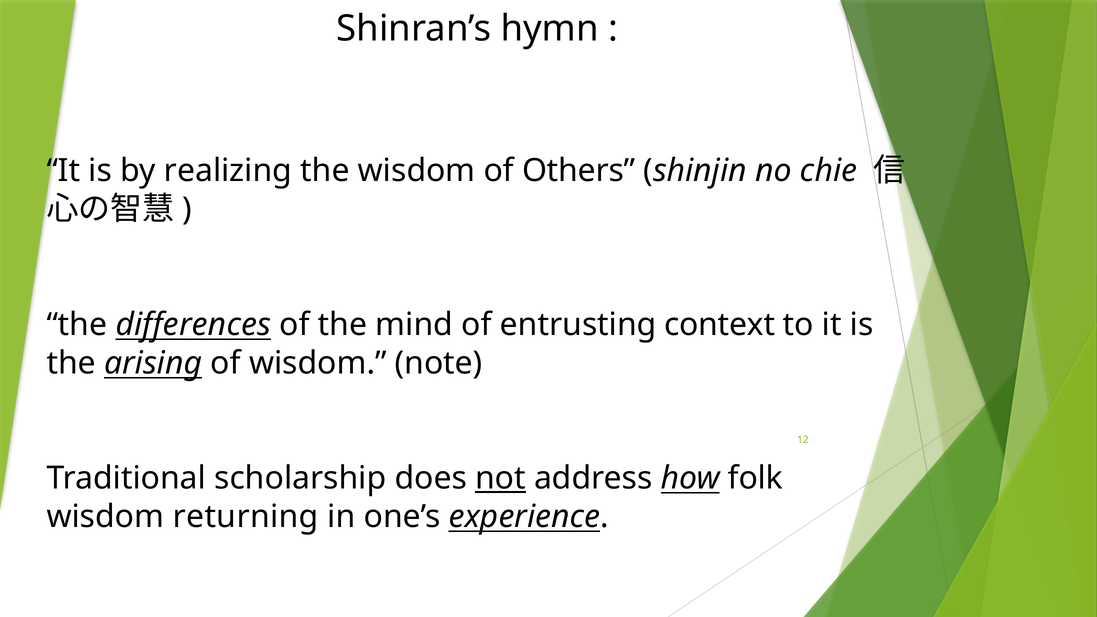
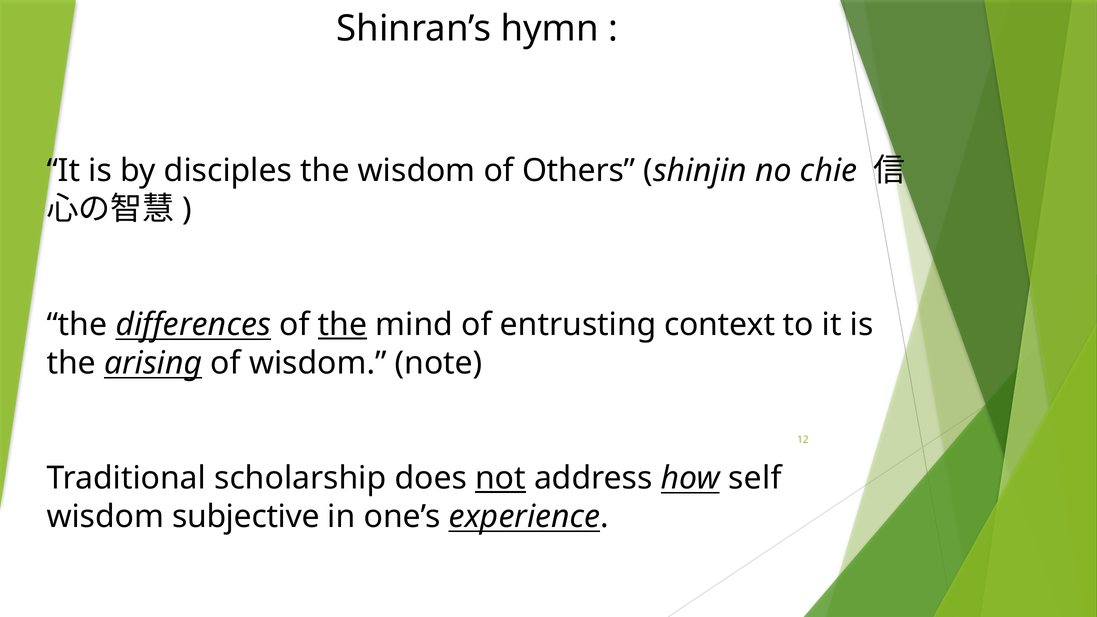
realizing: realizing -> disciples (228, 171)
the underline: none -> present (343, 325)
folk: folk -> self (755, 478)
returning: returning -> subjective (246, 517)
